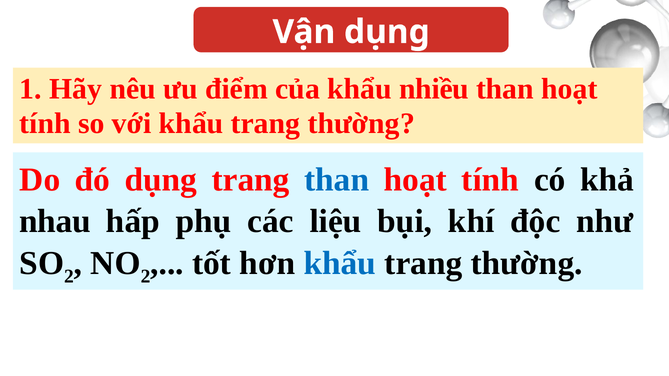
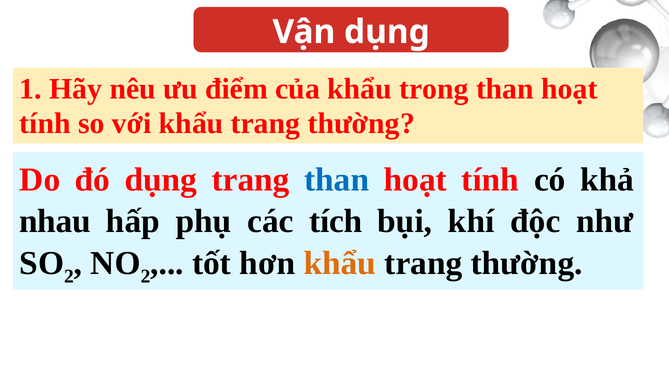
nhiều: nhiều -> trong (434, 89)
liệu: liệu -> tích (336, 222)
khẩu colour: blue -> orange (340, 263)
